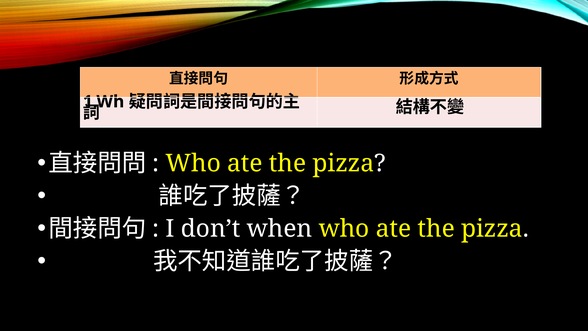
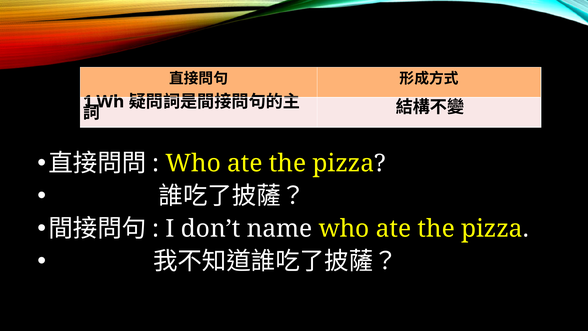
when: when -> name (280, 228)
